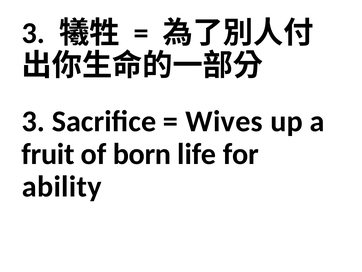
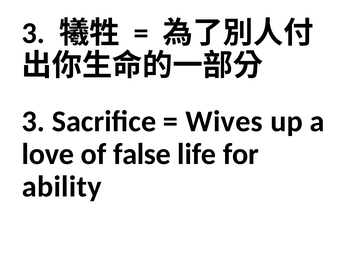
fruit: fruit -> love (48, 154)
born: born -> false (142, 154)
